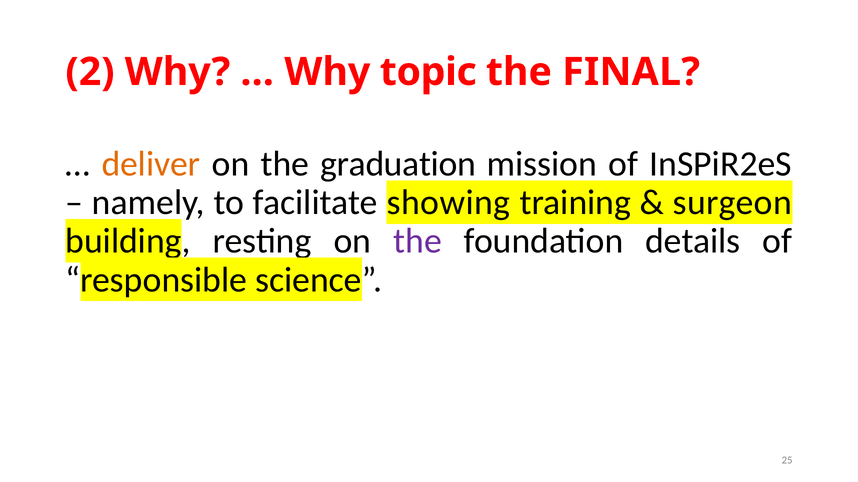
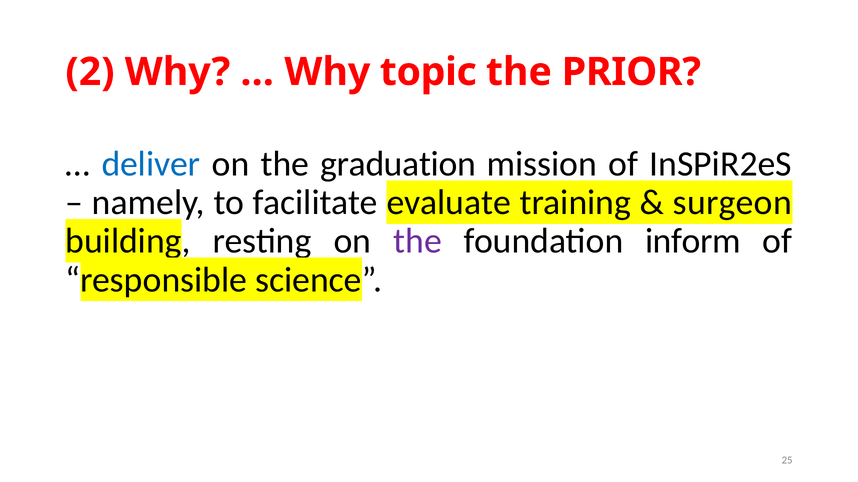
FINAL: FINAL -> PRIOR (631, 72)
deliver colour: orange -> blue (151, 164)
showing: showing -> evaluate (449, 203)
details: details -> inform (693, 241)
